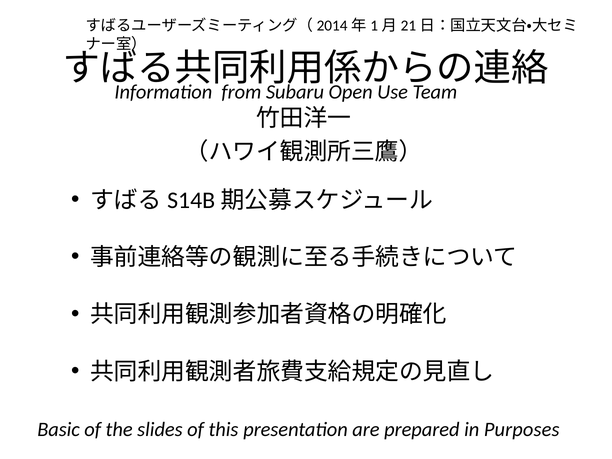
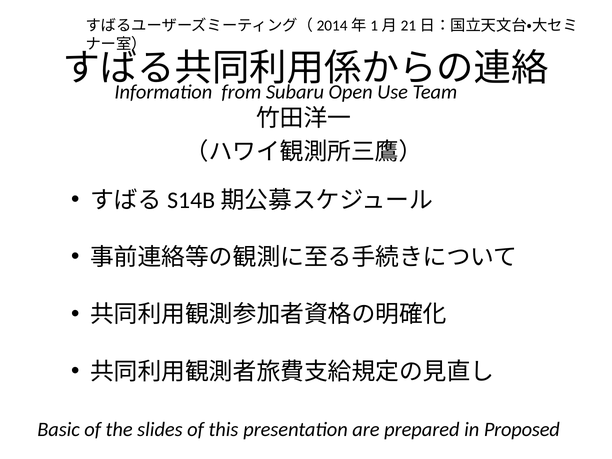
Purposes: Purposes -> Proposed (522, 429)
